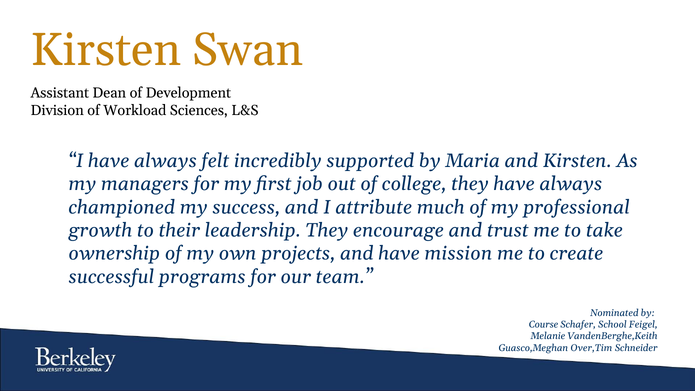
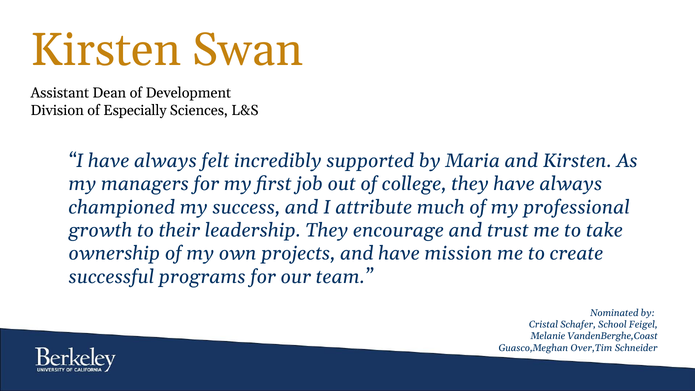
Workload: Workload -> Especially (135, 111)
Course: Course -> Cristal (543, 325)
VandenBerghe,Keith: VandenBerghe,Keith -> VandenBerghe,Coast (613, 336)
